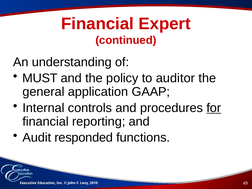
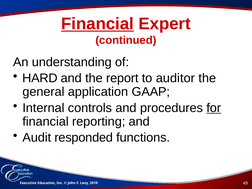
Financial underline: none -> present (97, 24)
MUST: MUST -> HARD (40, 78)
policy: policy -> report (122, 78)
